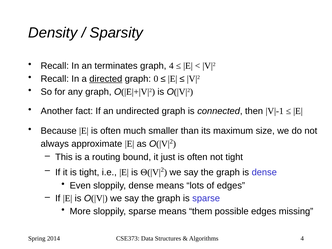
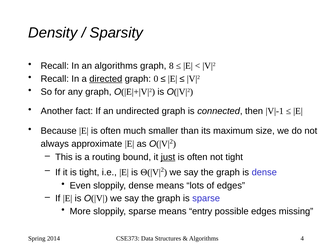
an terminates: terminates -> algorithms (116, 66)
graph 4: 4 -> 8 (171, 66)
just underline: none -> present (168, 157)
them: them -> entry (201, 211)
